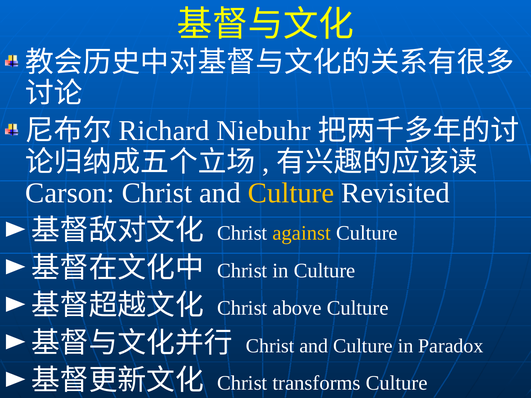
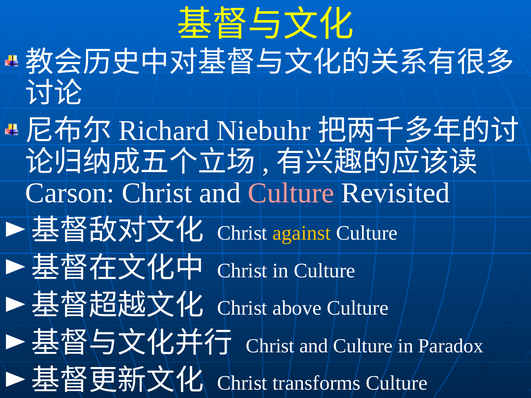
Culture colour: yellow -> pink (291, 193)
